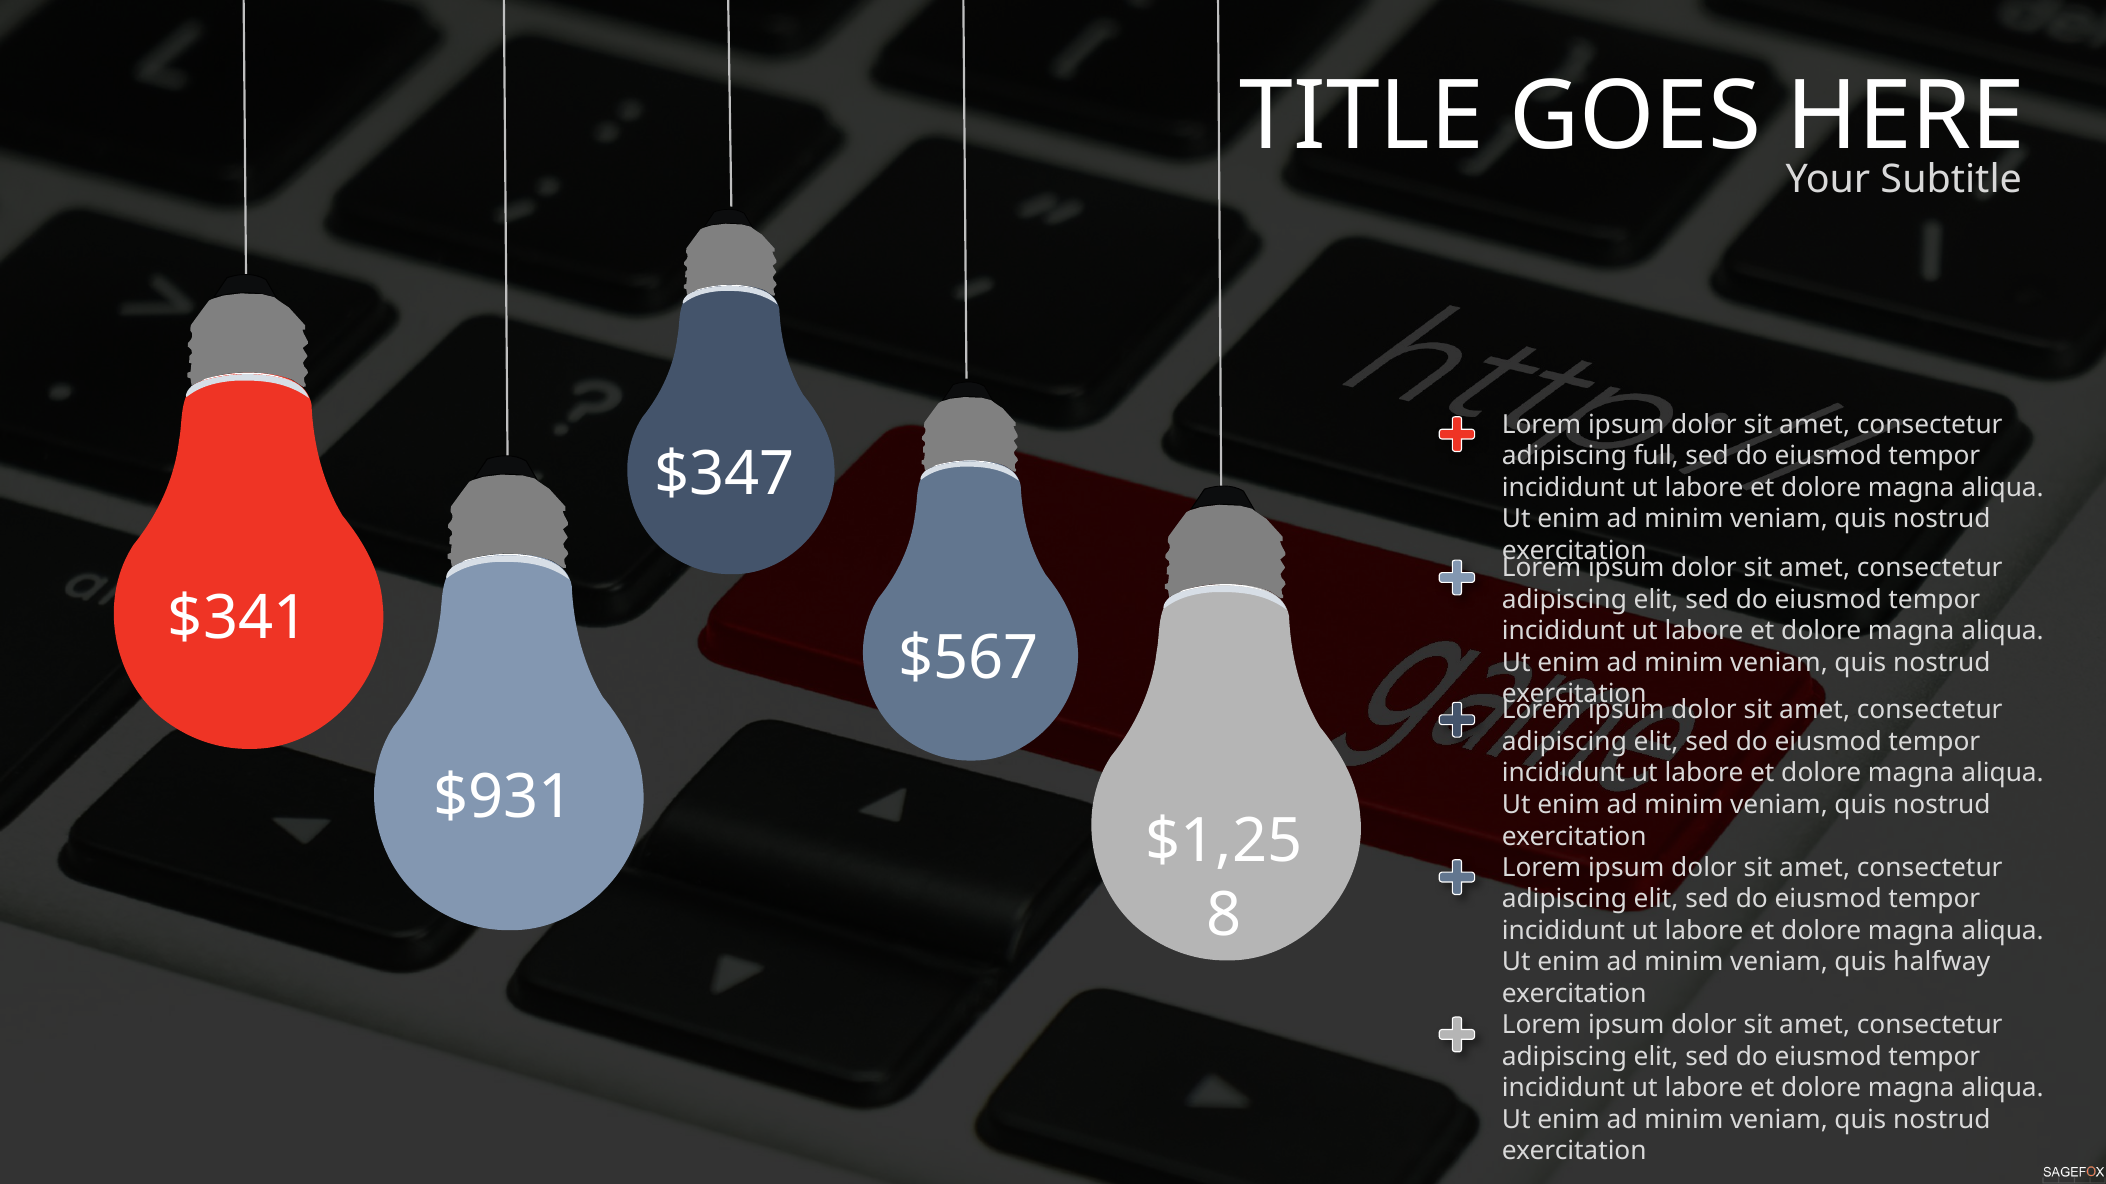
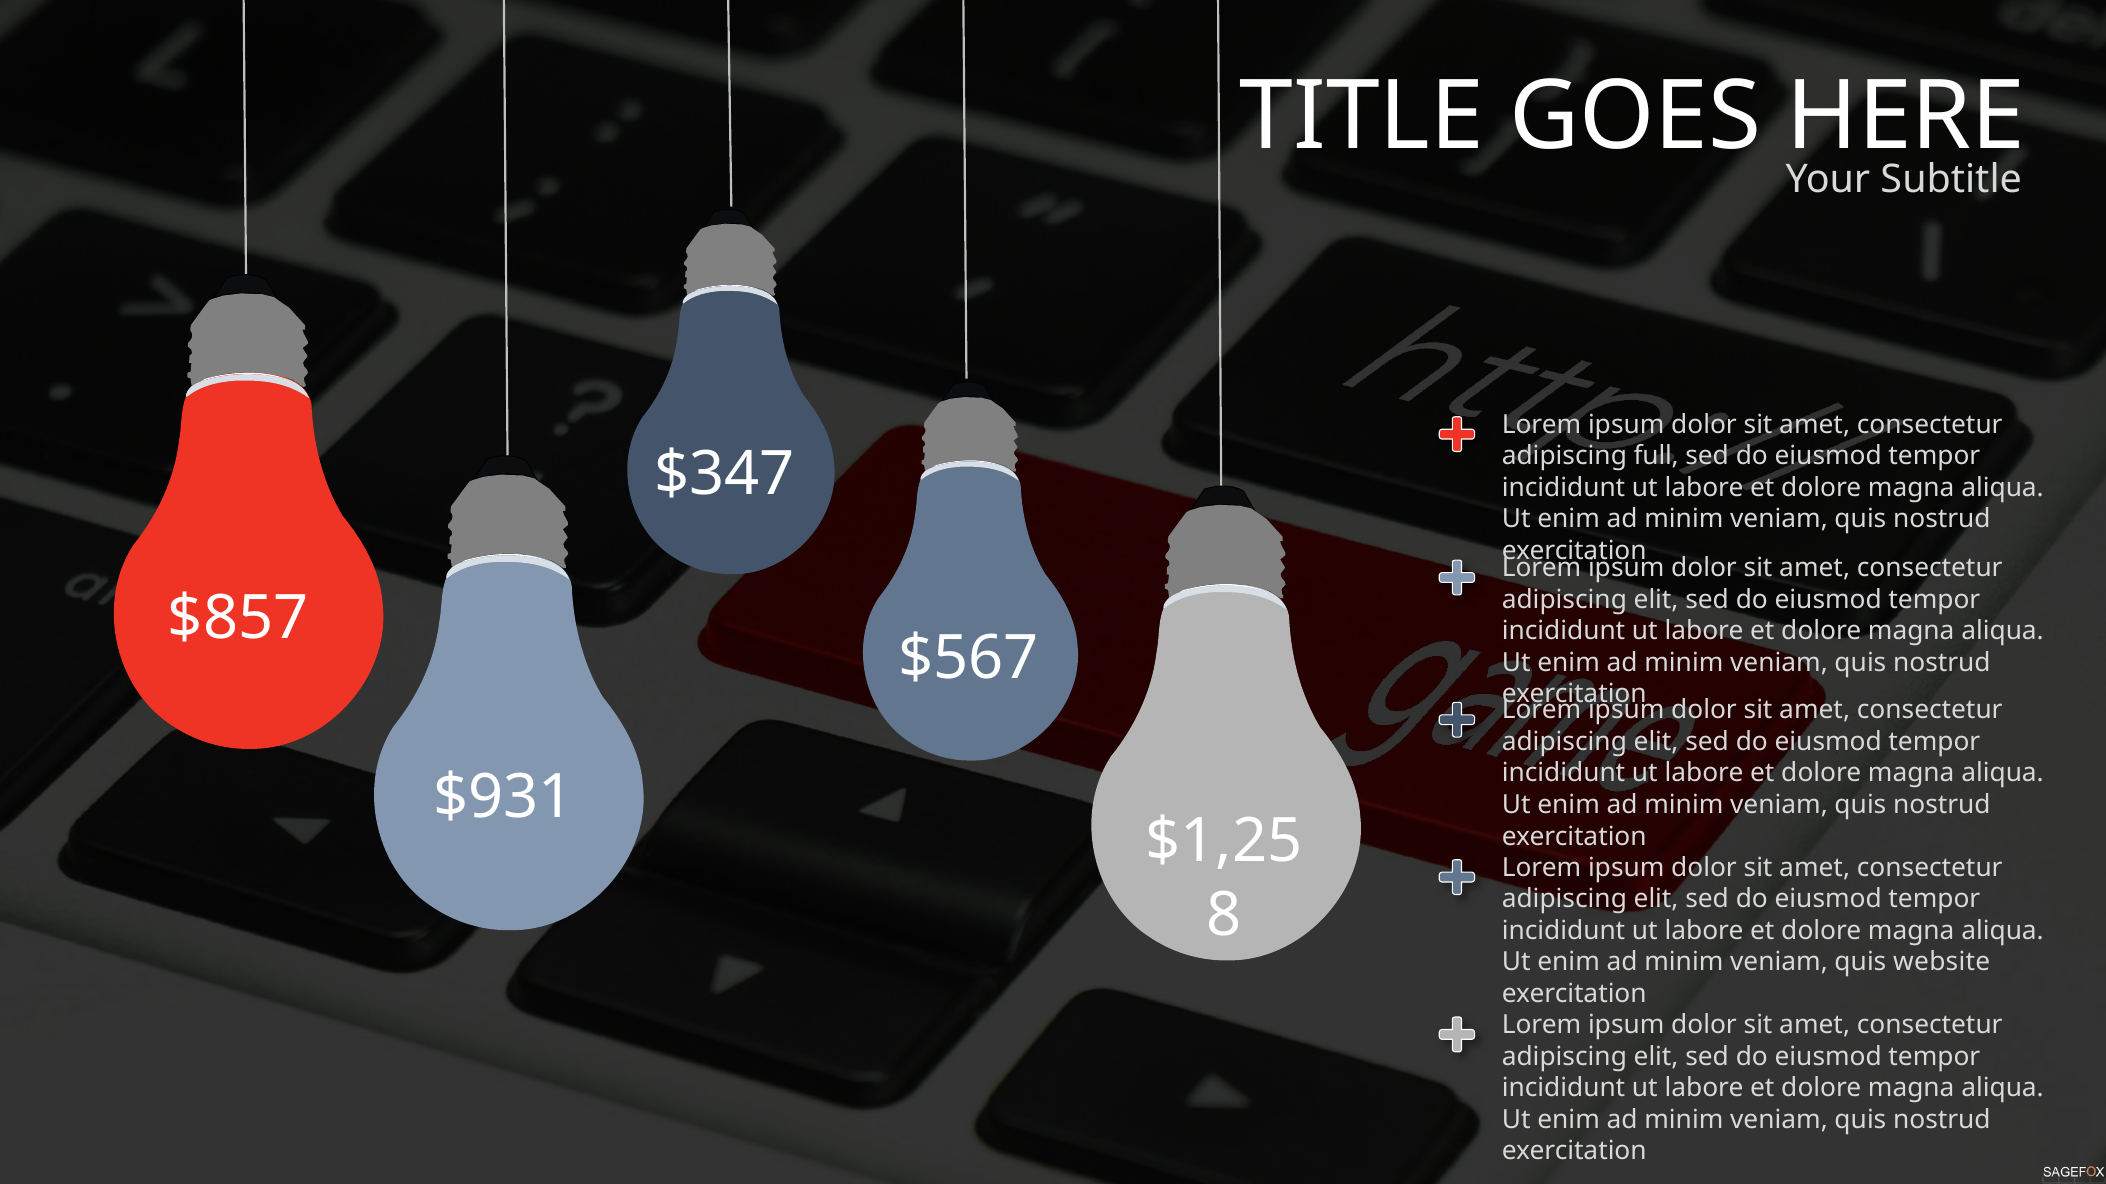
$341: $341 -> $857 (238, 619)
halfway: halfway -> website (1942, 963)
